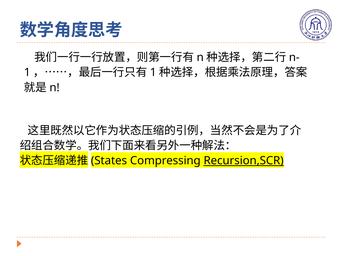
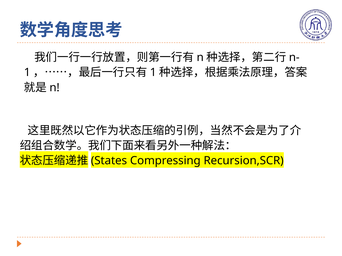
Recursion,SCR underline: present -> none (244, 161)
